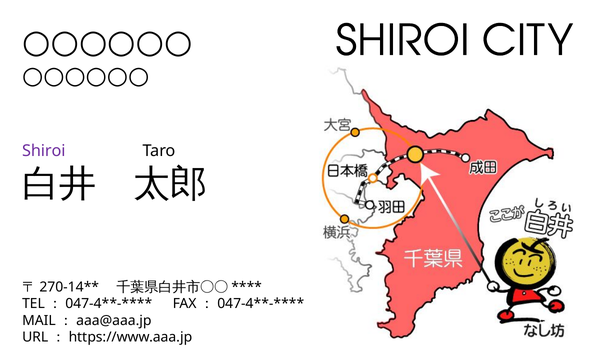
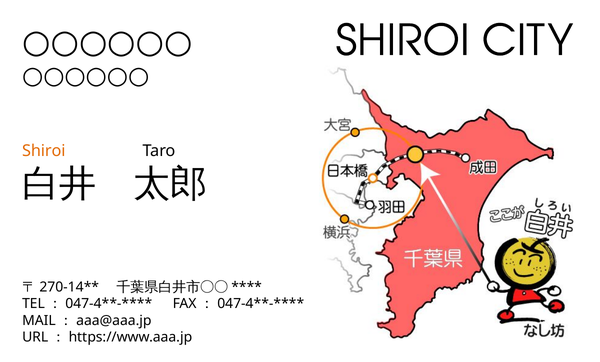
Shiroi colour: purple -> orange (44, 151)
